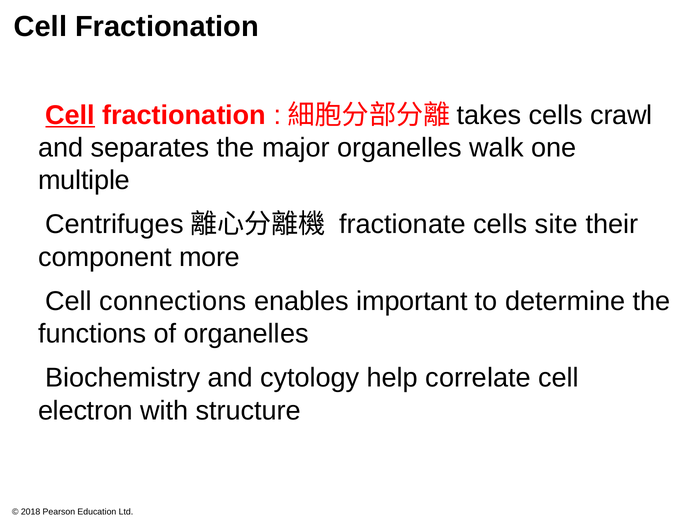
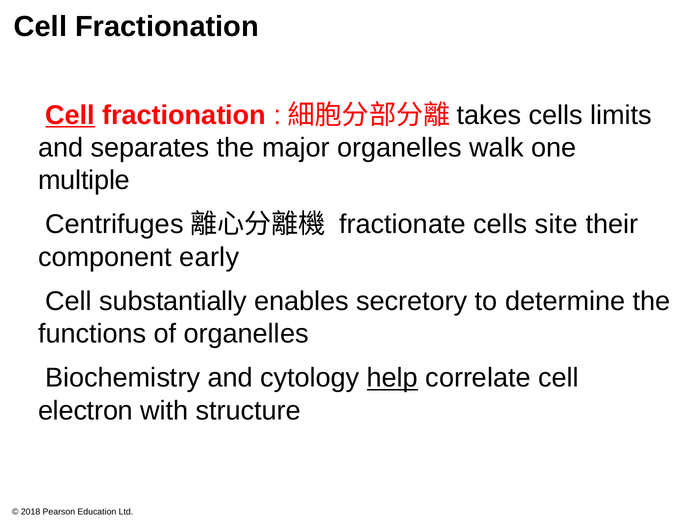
crawl: crawl -> limits (621, 115)
more: more -> early (209, 257)
connections: connections -> substantially (173, 301)
important: important -> secretory (412, 301)
help underline: none -> present (392, 378)
